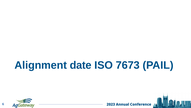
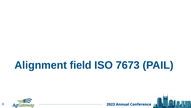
date: date -> field (81, 65)
